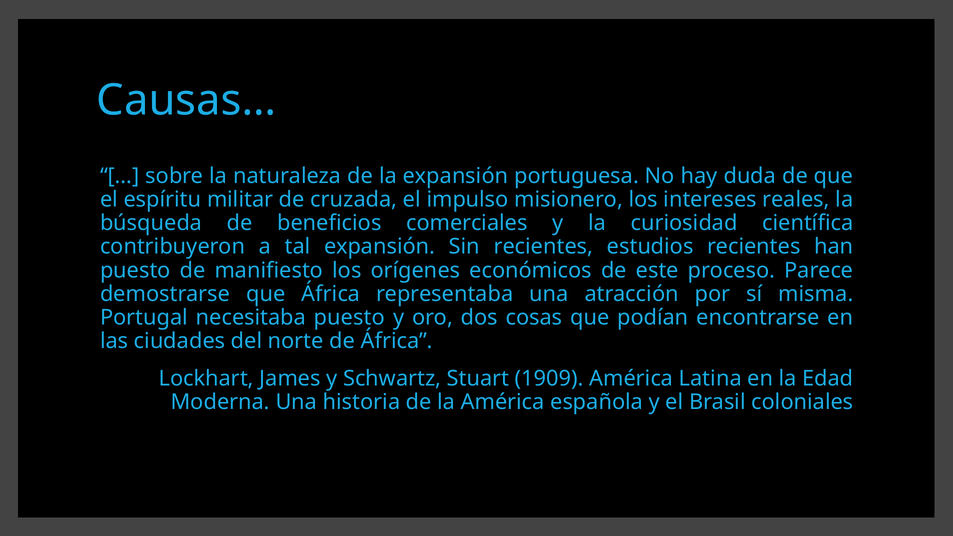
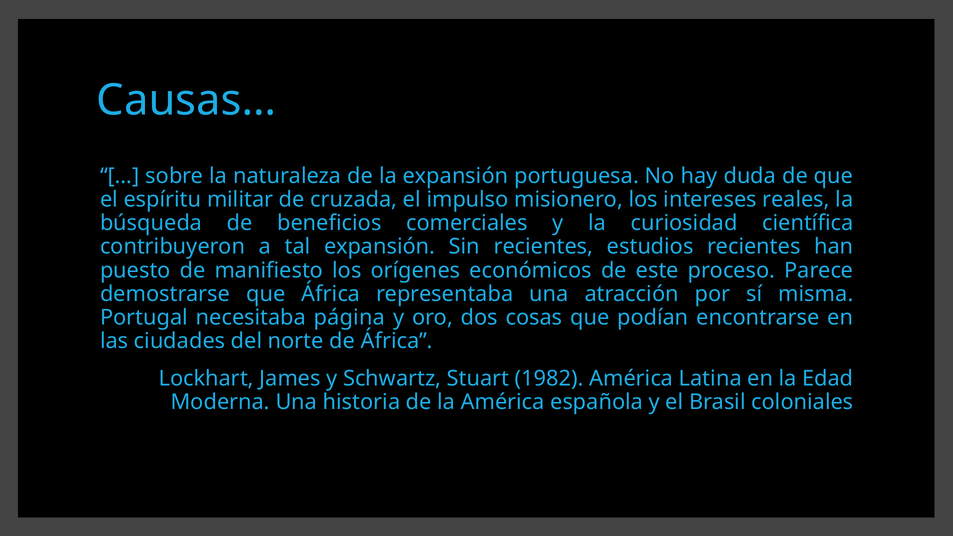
necesitaba puesto: puesto -> página (349, 318)
1909: 1909 -> 1982 (549, 379)
